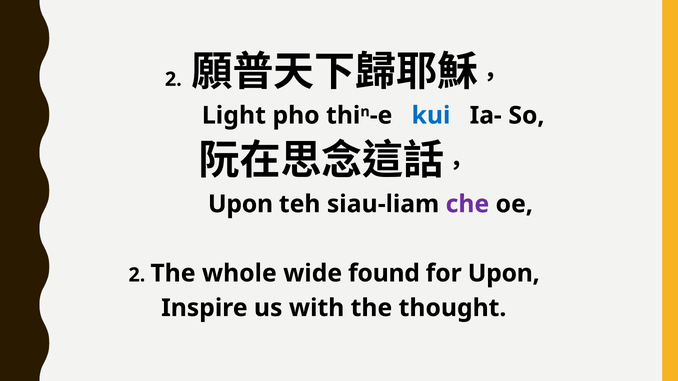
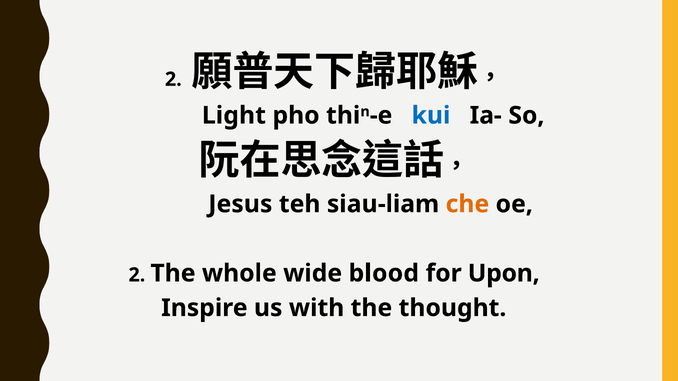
Upon: Upon -> Jesus (240, 204)
che colour: purple -> orange (467, 204)
found: found -> blood (384, 274)
